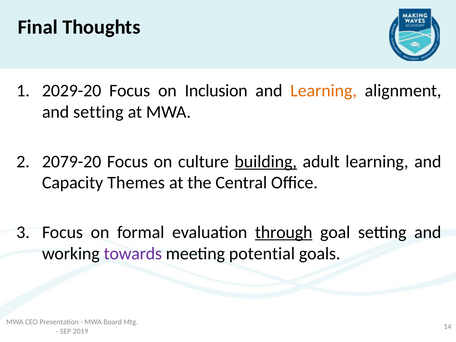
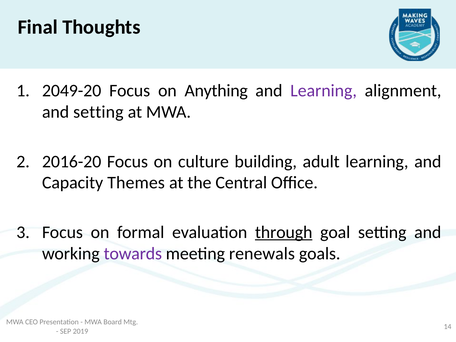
2029-20: 2029-20 -> 2049-20 (72, 91)
Inclusion: Inclusion -> Anything (216, 91)
Learning colour: orange -> purple (324, 91)
2079-20: 2079-20 -> 2016-20 (72, 162)
building underline: present -> none (266, 162)
potential: potential -> renewals (262, 254)
